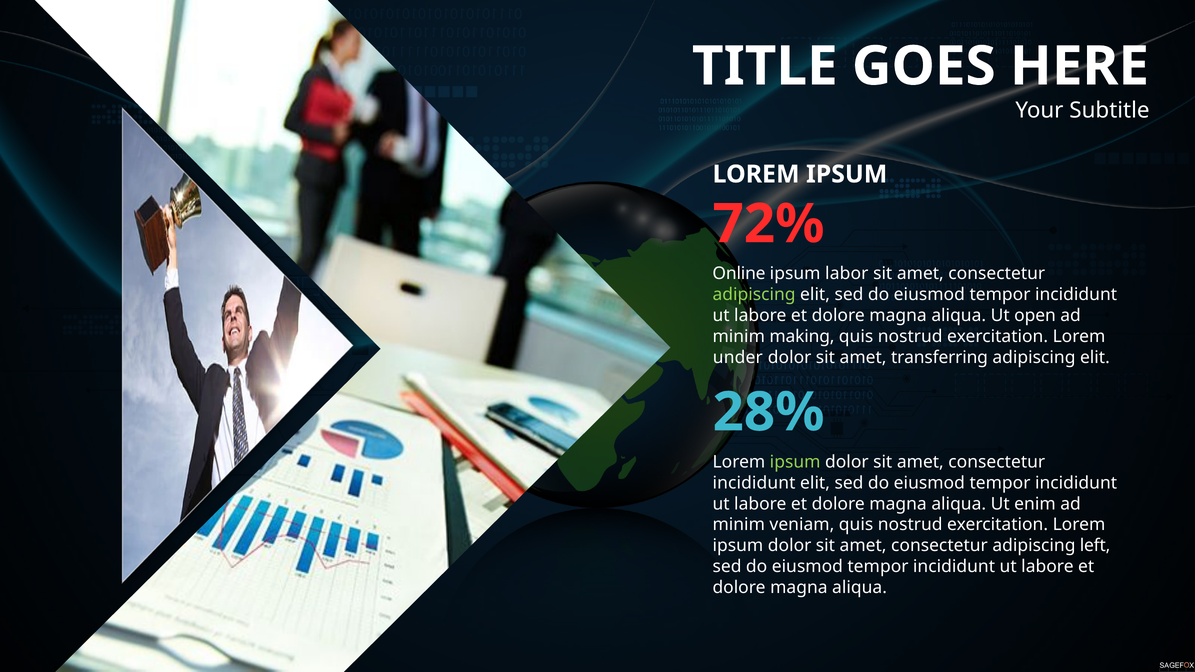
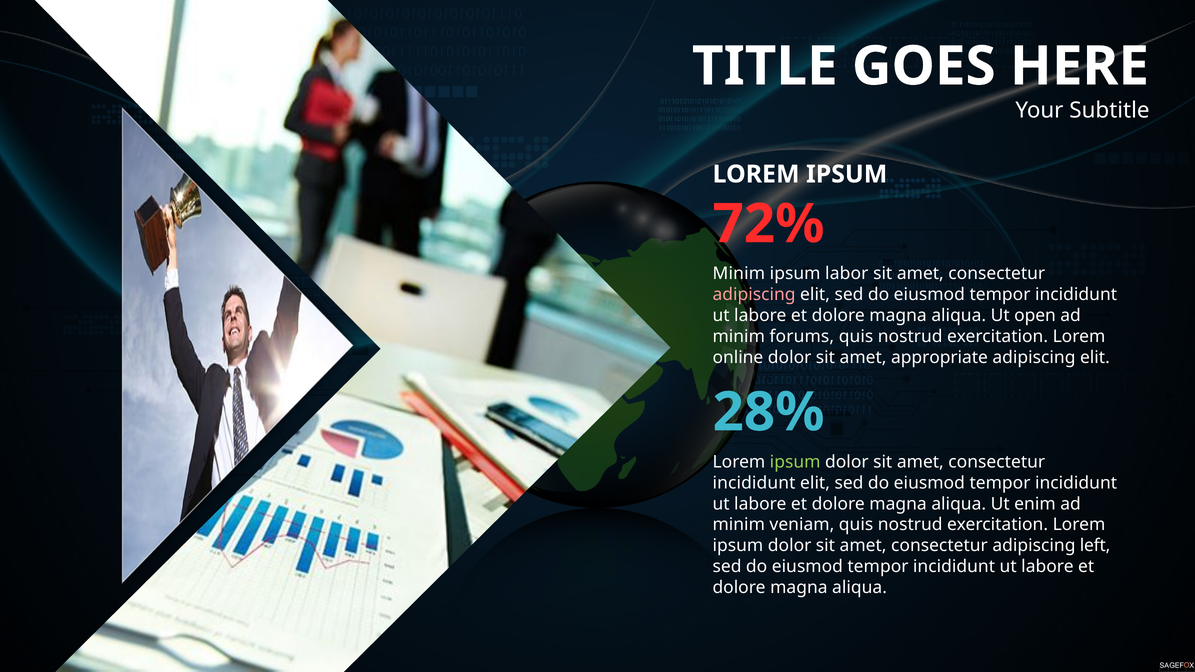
Online: Online -> Minim (739, 274)
adipiscing colour: light green -> pink (754, 295)
making: making -> forums (802, 337)
under: under -> online (738, 358)
transferring: transferring -> appropriate (939, 358)
